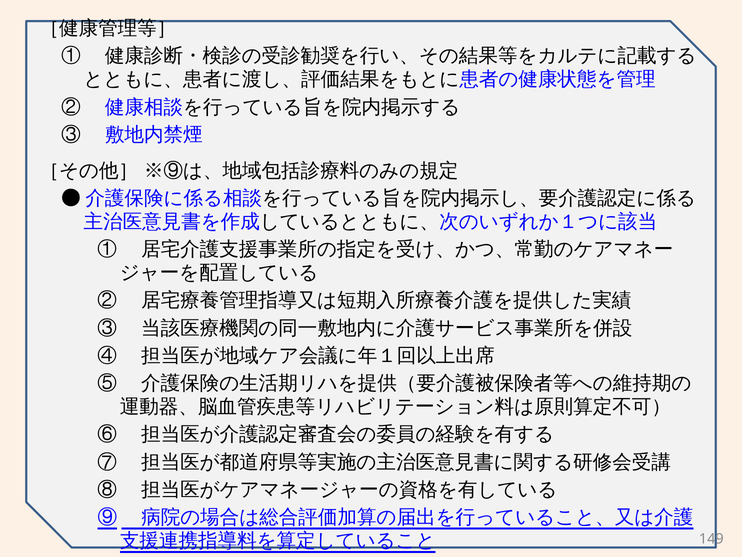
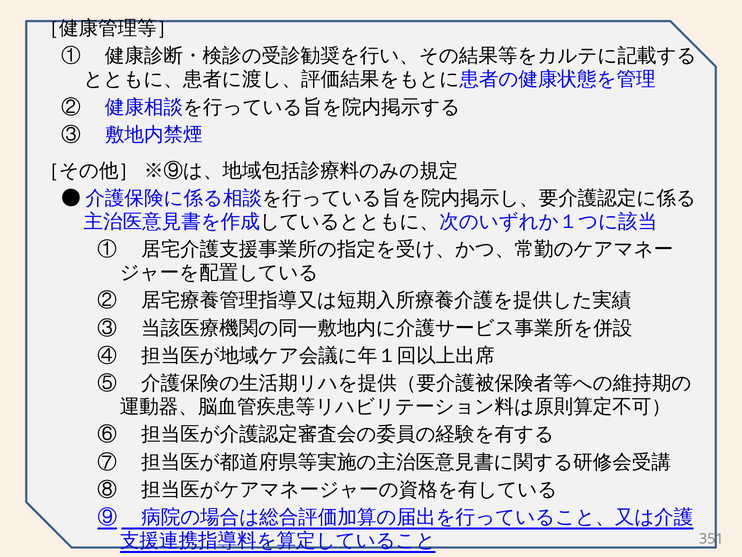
149: 149 -> 351 (711, 538)
